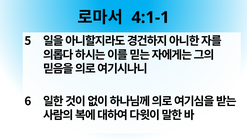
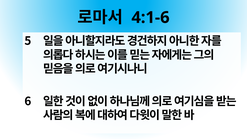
4:1-1: 4:1-1 -> 4:1-6 (150, 17)
